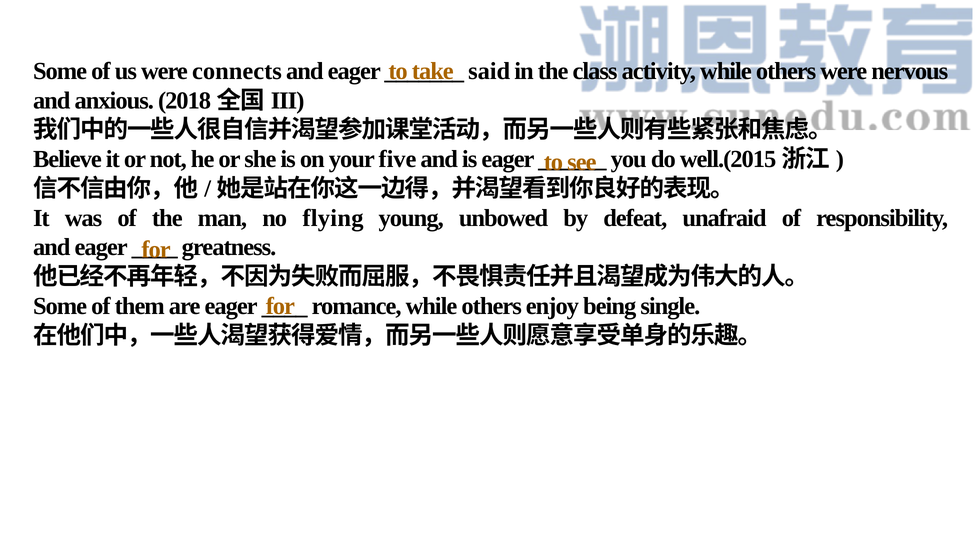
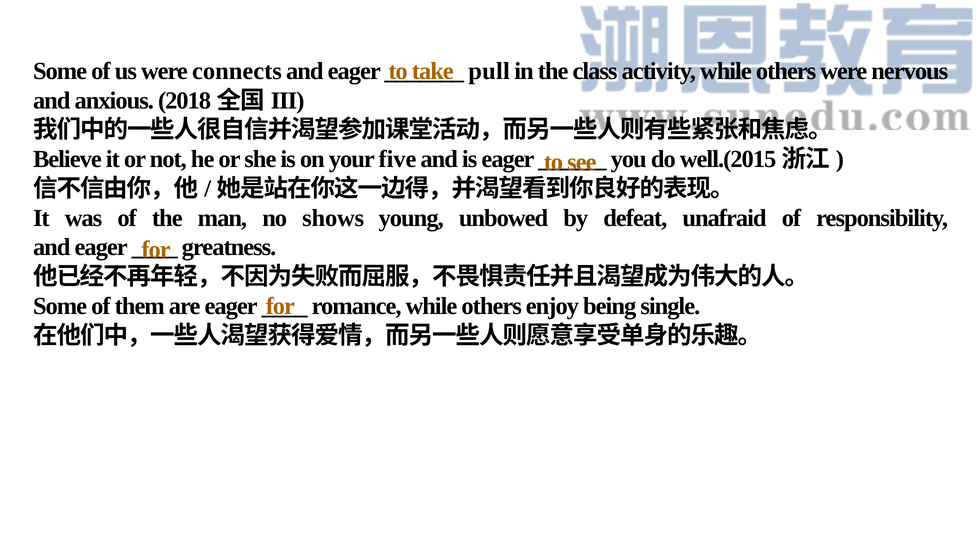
said: said -> pull (489, 71)
flying: flying -> shows (333, 218)
